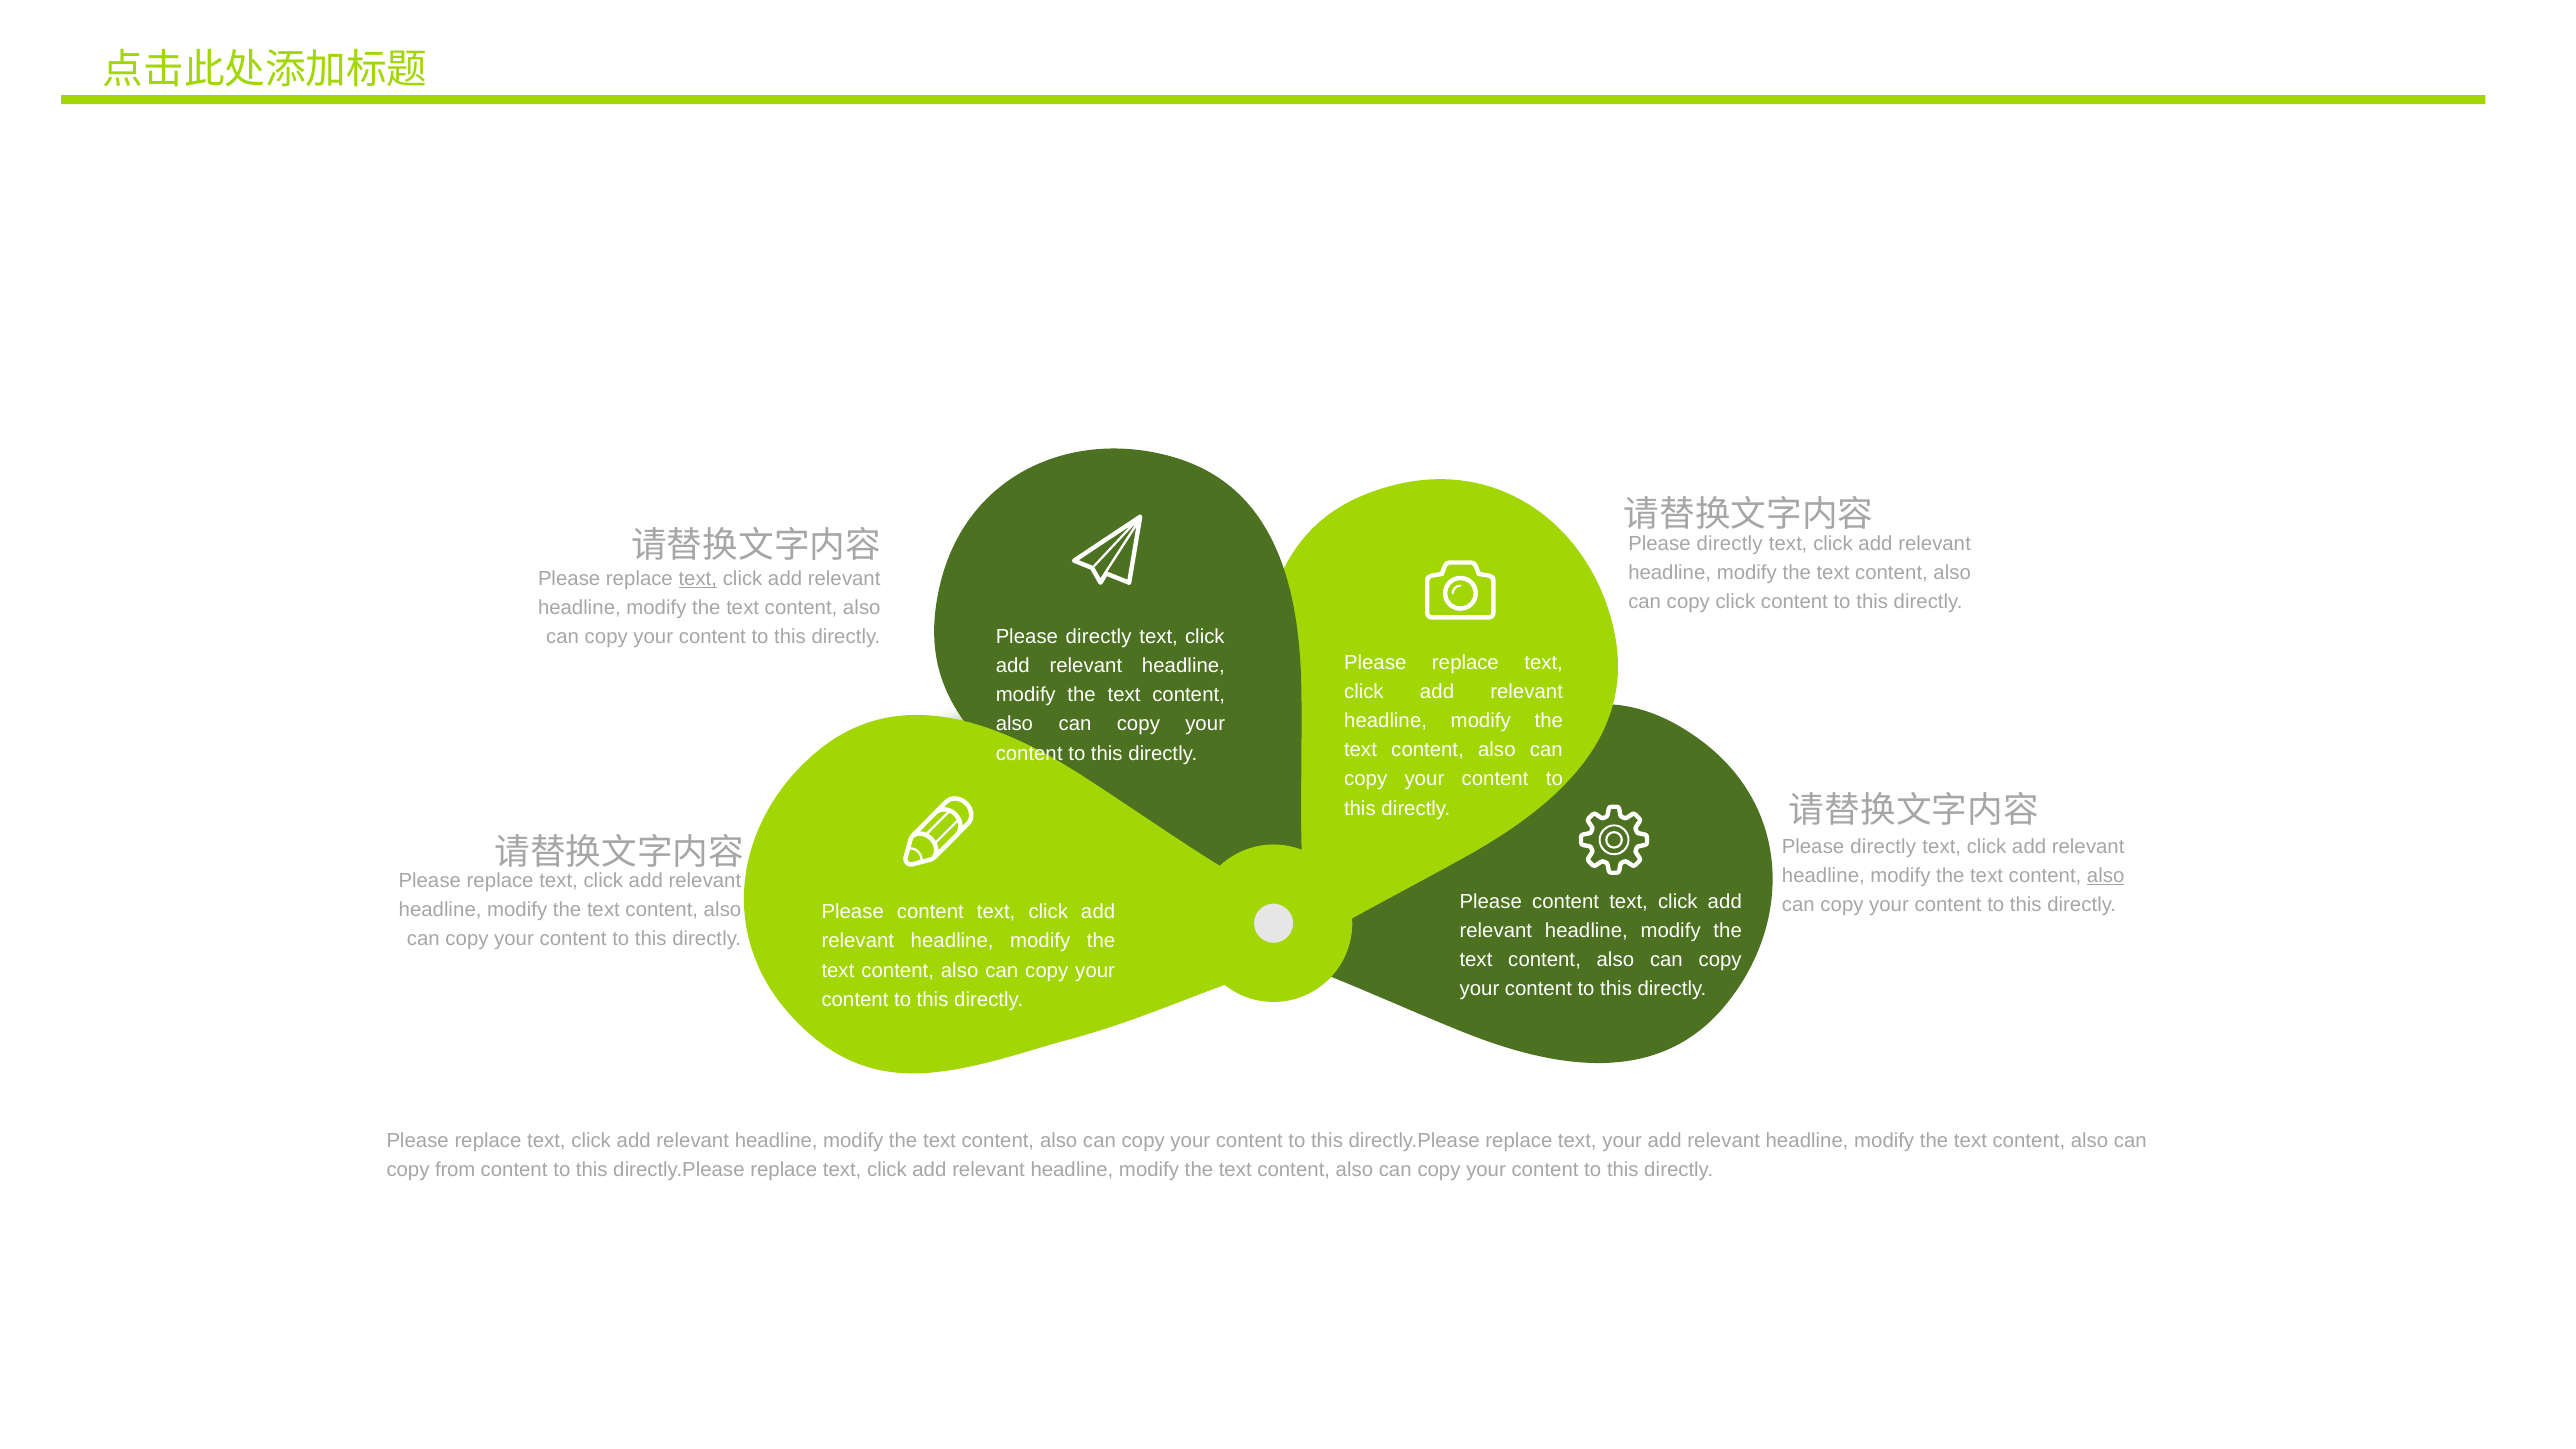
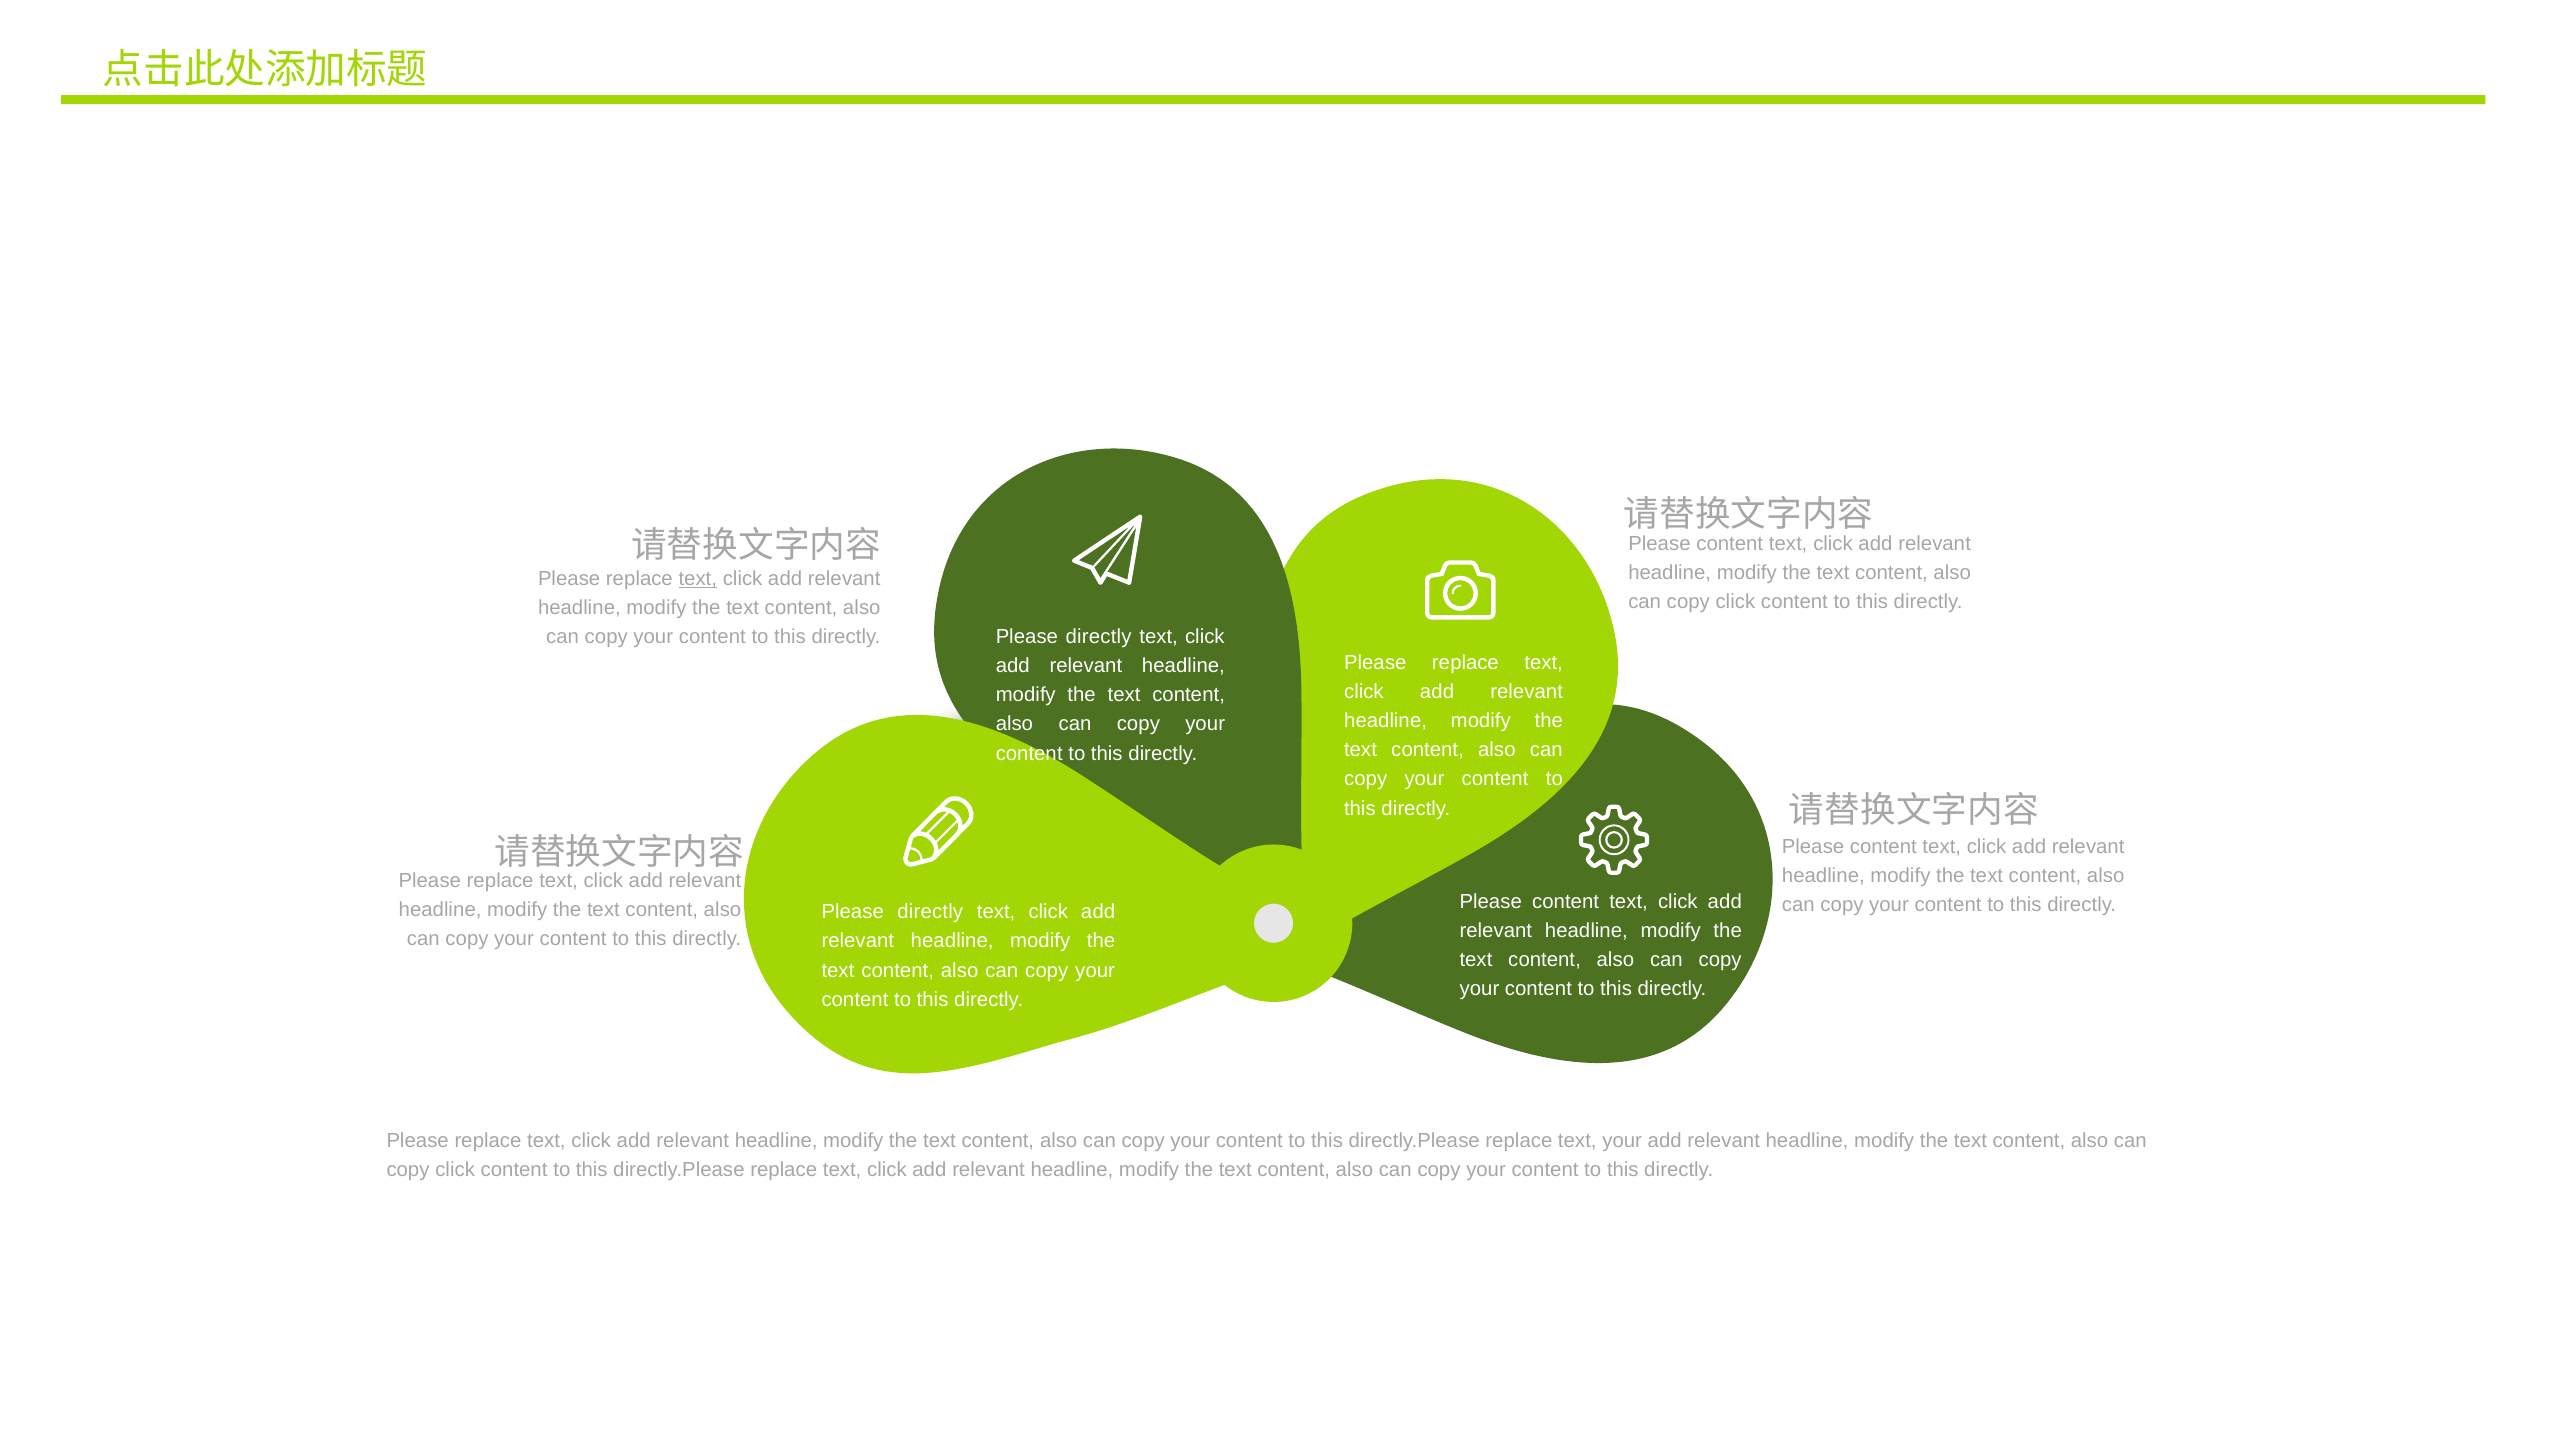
directly: directly -> content (1730, 543)
directly: directly -> content (1883, 847)
also underline: present -> none (2106, 876)
content: content -> directly (930, 912)
from: from -> click (455, 1169)
